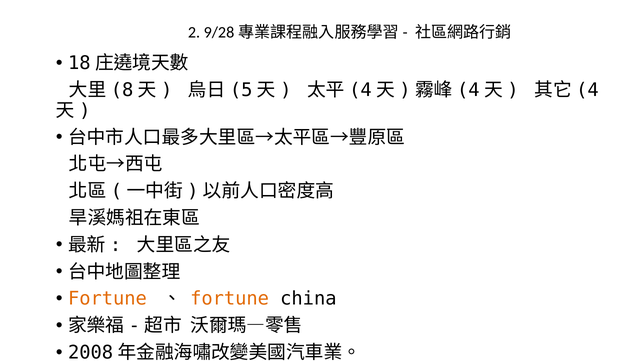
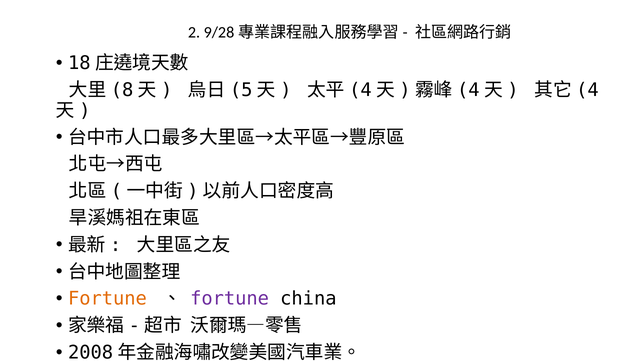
fortune colour: orange -> purple (230, 299)
